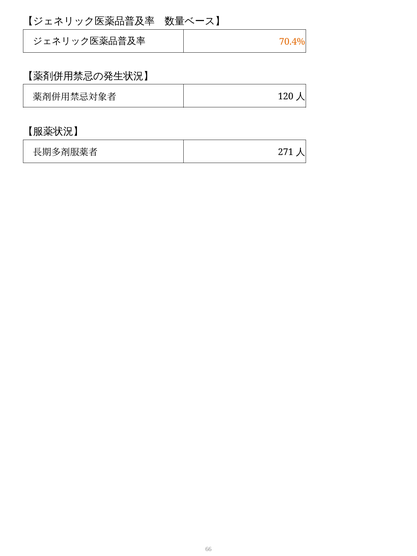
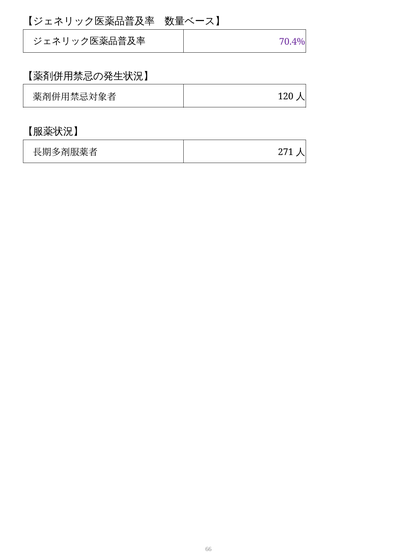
70.4% colour: orange -> purple (292, 42)
